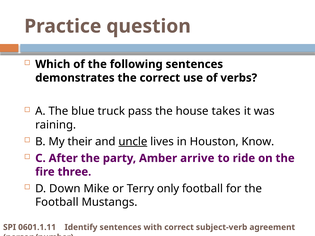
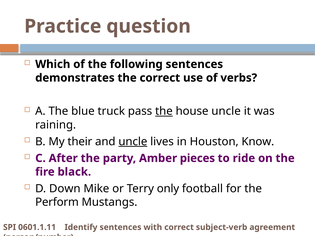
the underline: none -> present (164, 111)
house takes: takes -> uncle (226, 111)
arrive: arrive -> pieces (197, 158)
three: three -> black (74, 172)
Football: Football -> Perform (57, 202)
